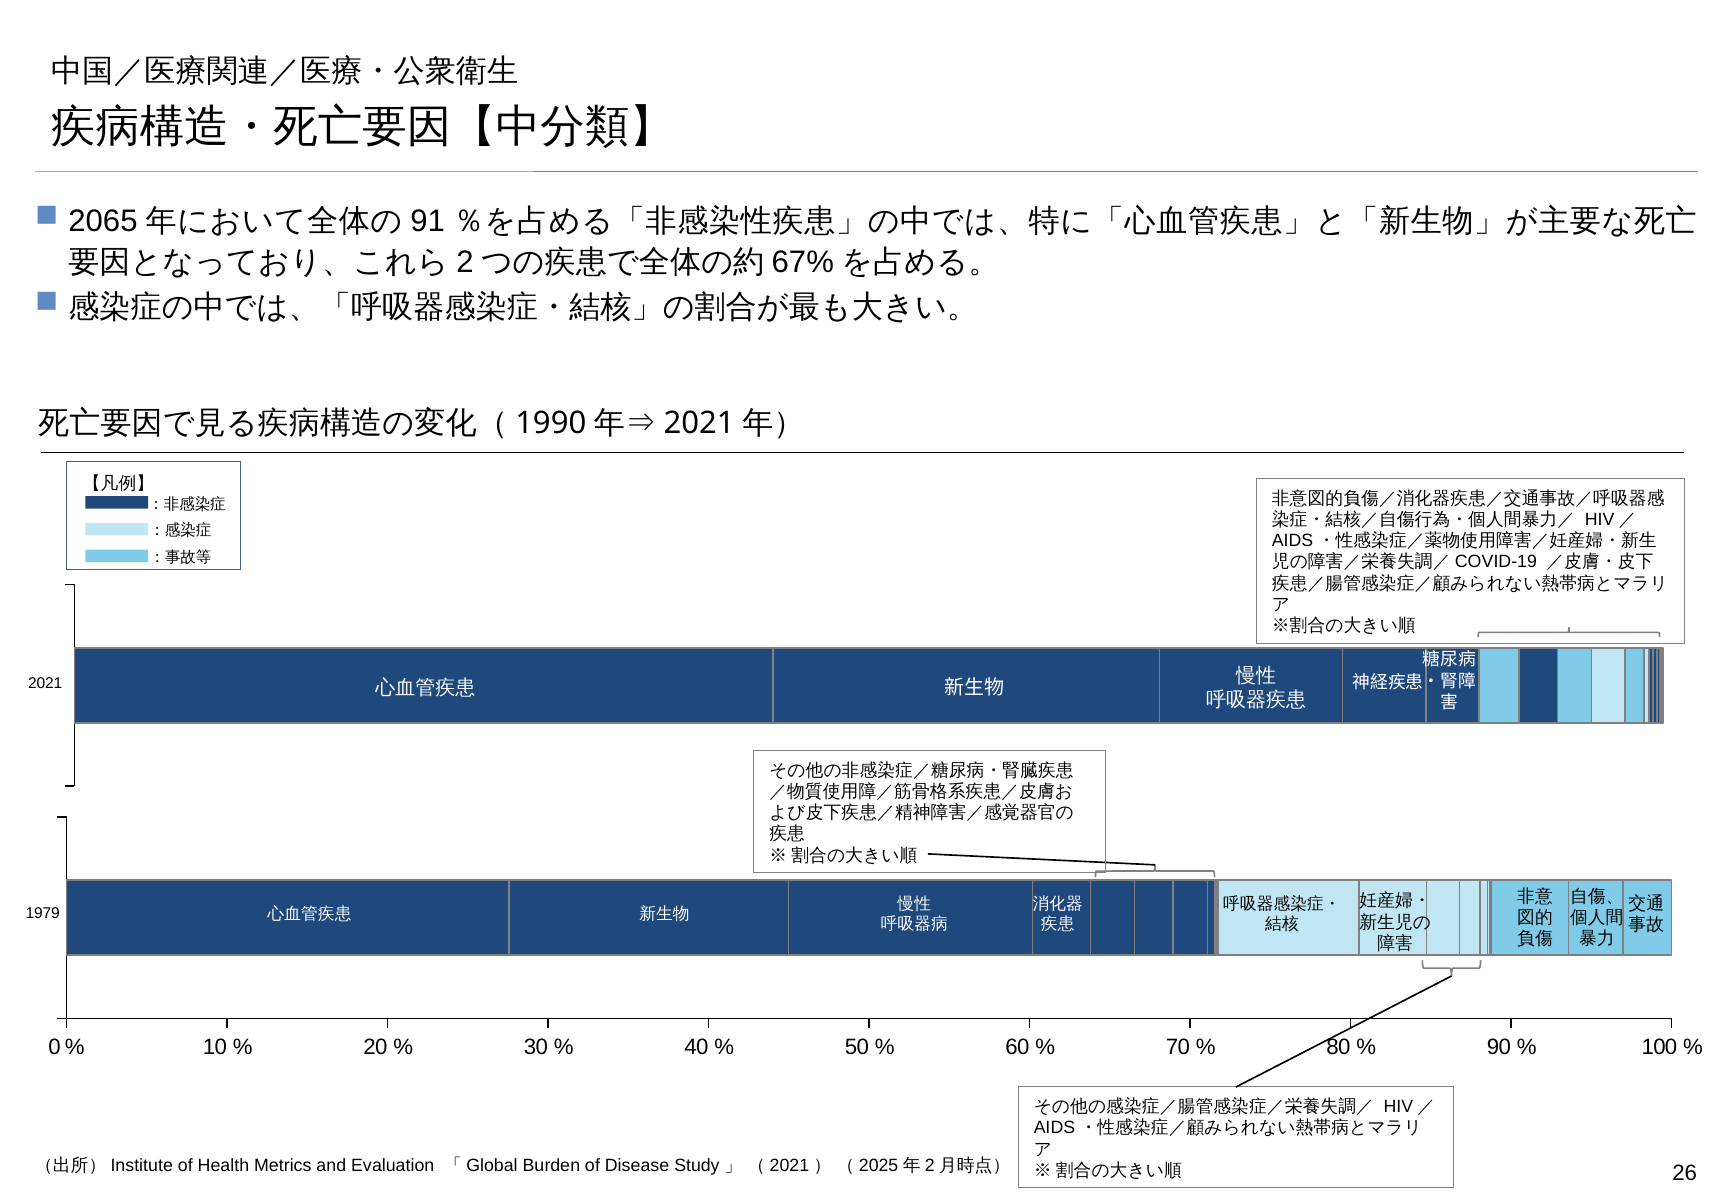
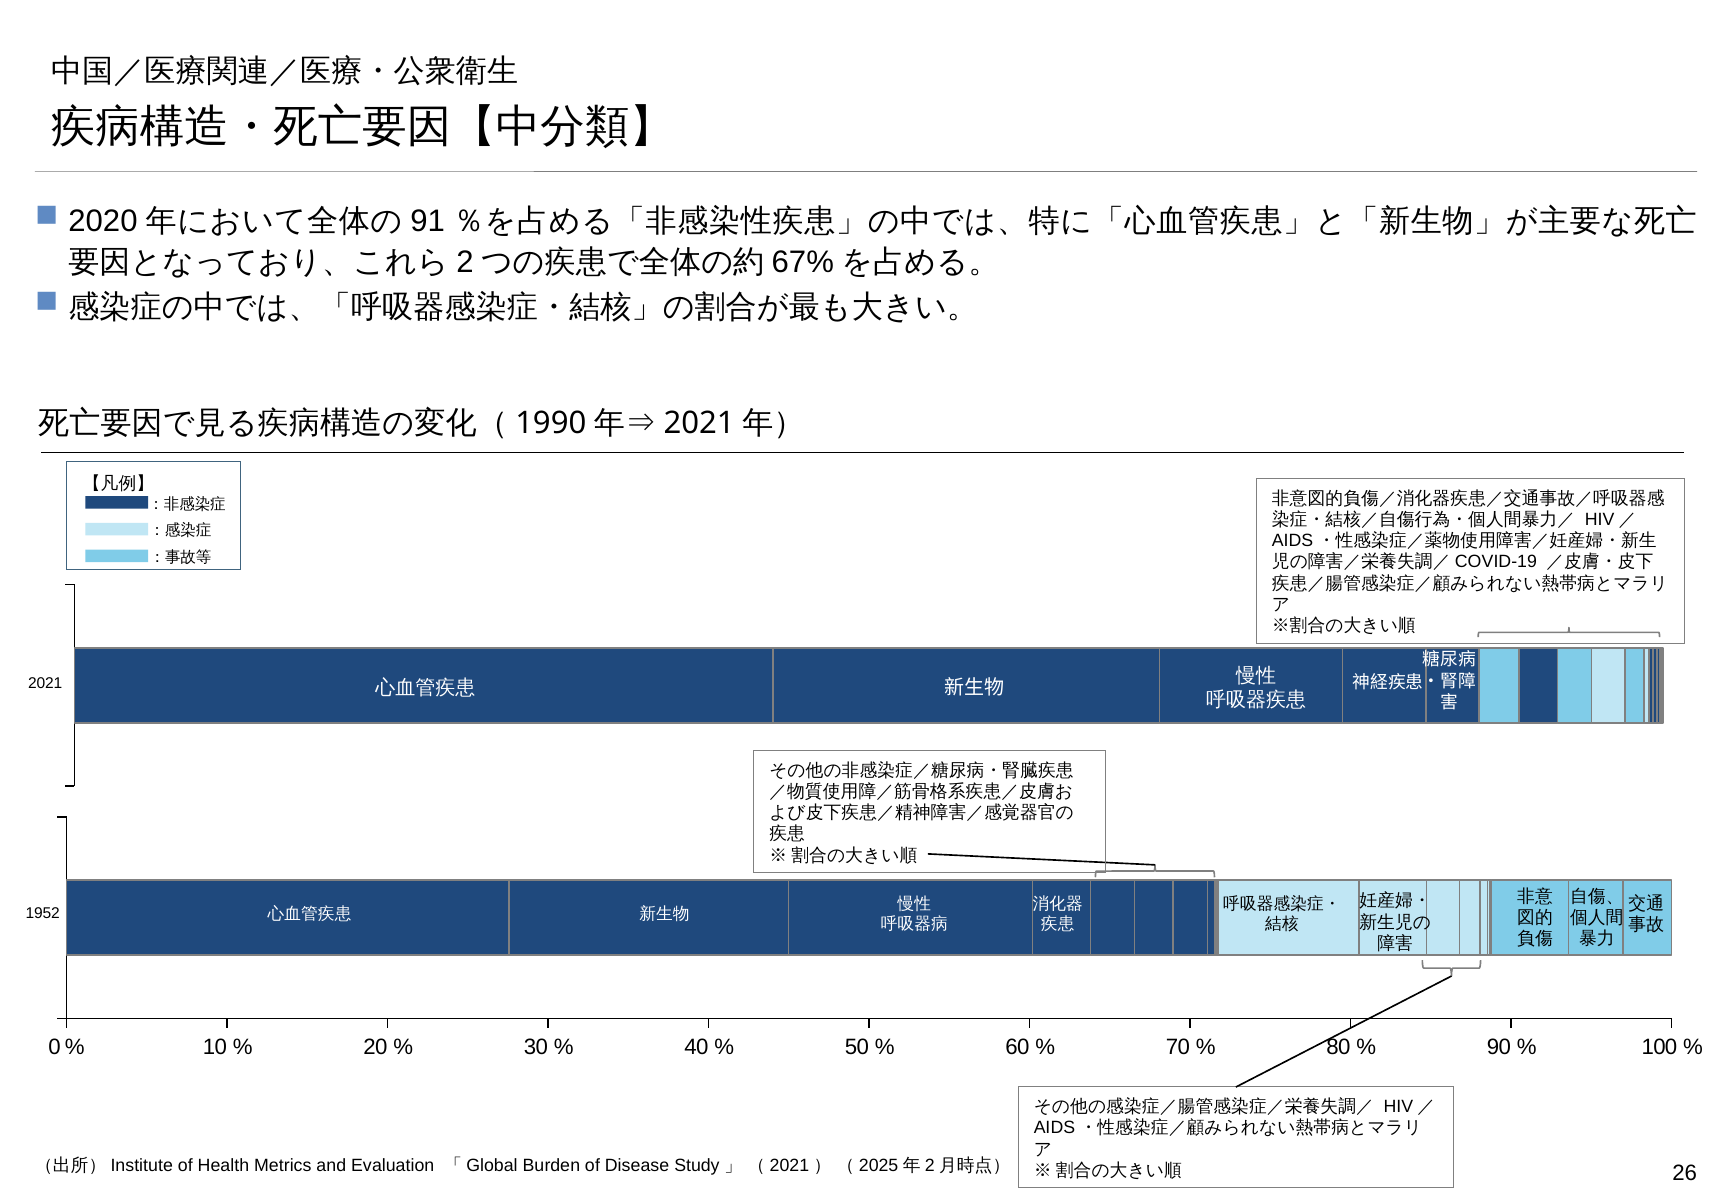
2065: 2065 -> 2020 (103, 221)
1979: 1979 -> 1952 (43, 914)
